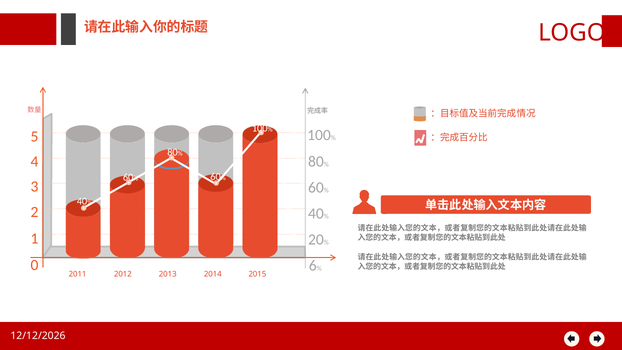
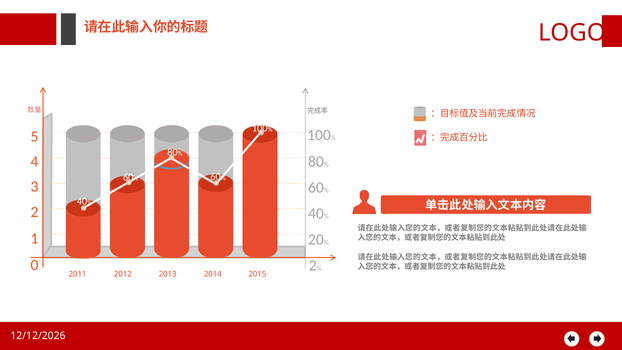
0 6: 6 -> 2 (313, 265)
